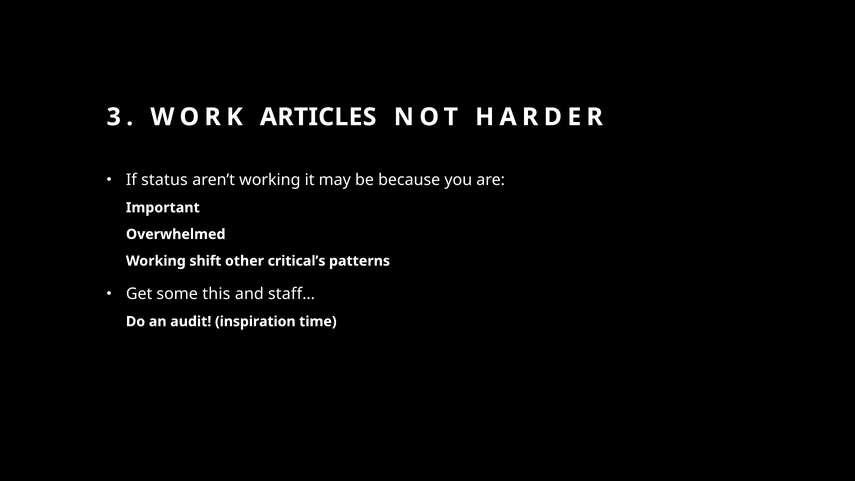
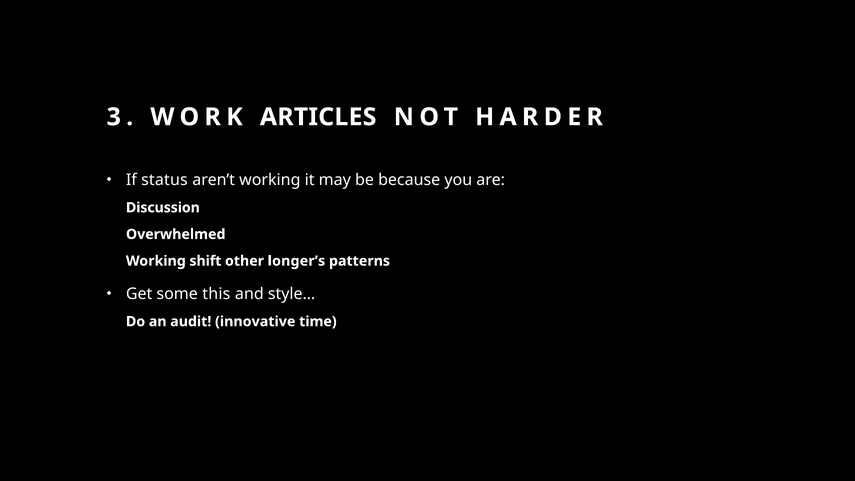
Important: Important -> Discussion (163, 208)
critical’s: critical’s -> longer’s (296, 261)
staff…: staff… -> style… (292, 294)
inspiration: inspiration -> innovative (255, 322)
